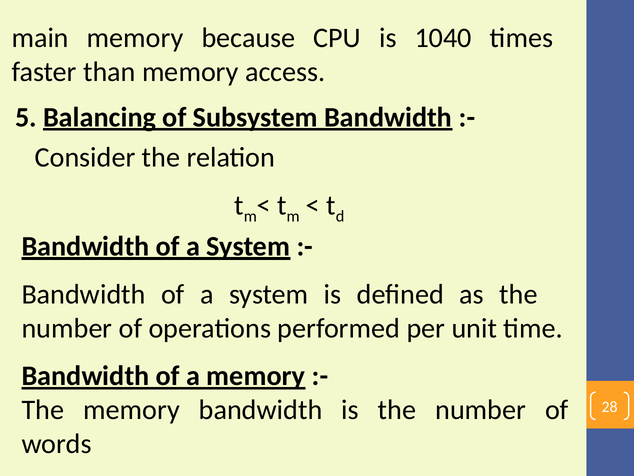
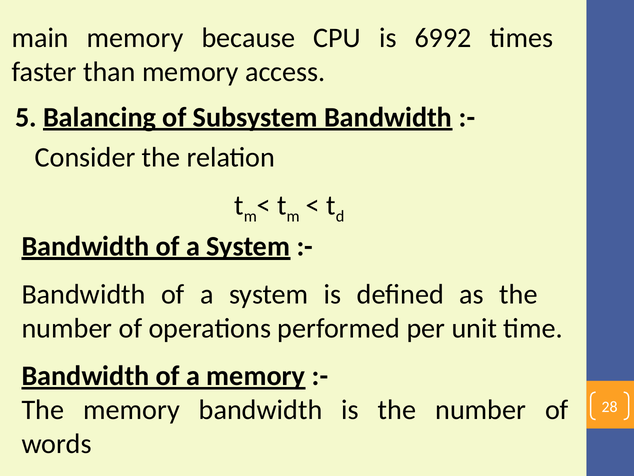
1040: 1040 -> 6992 (443, 38)
